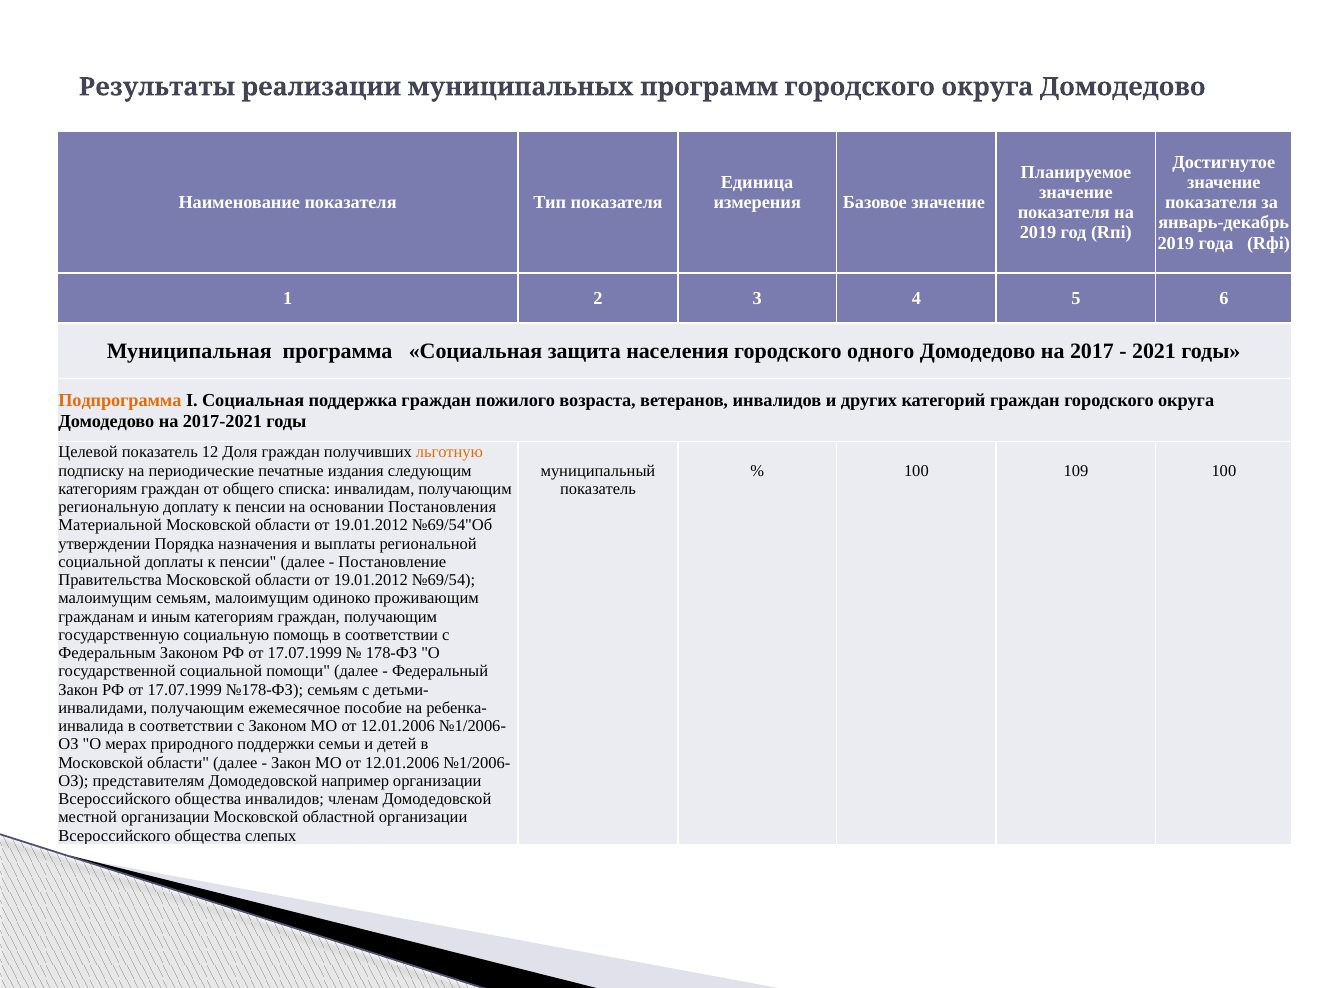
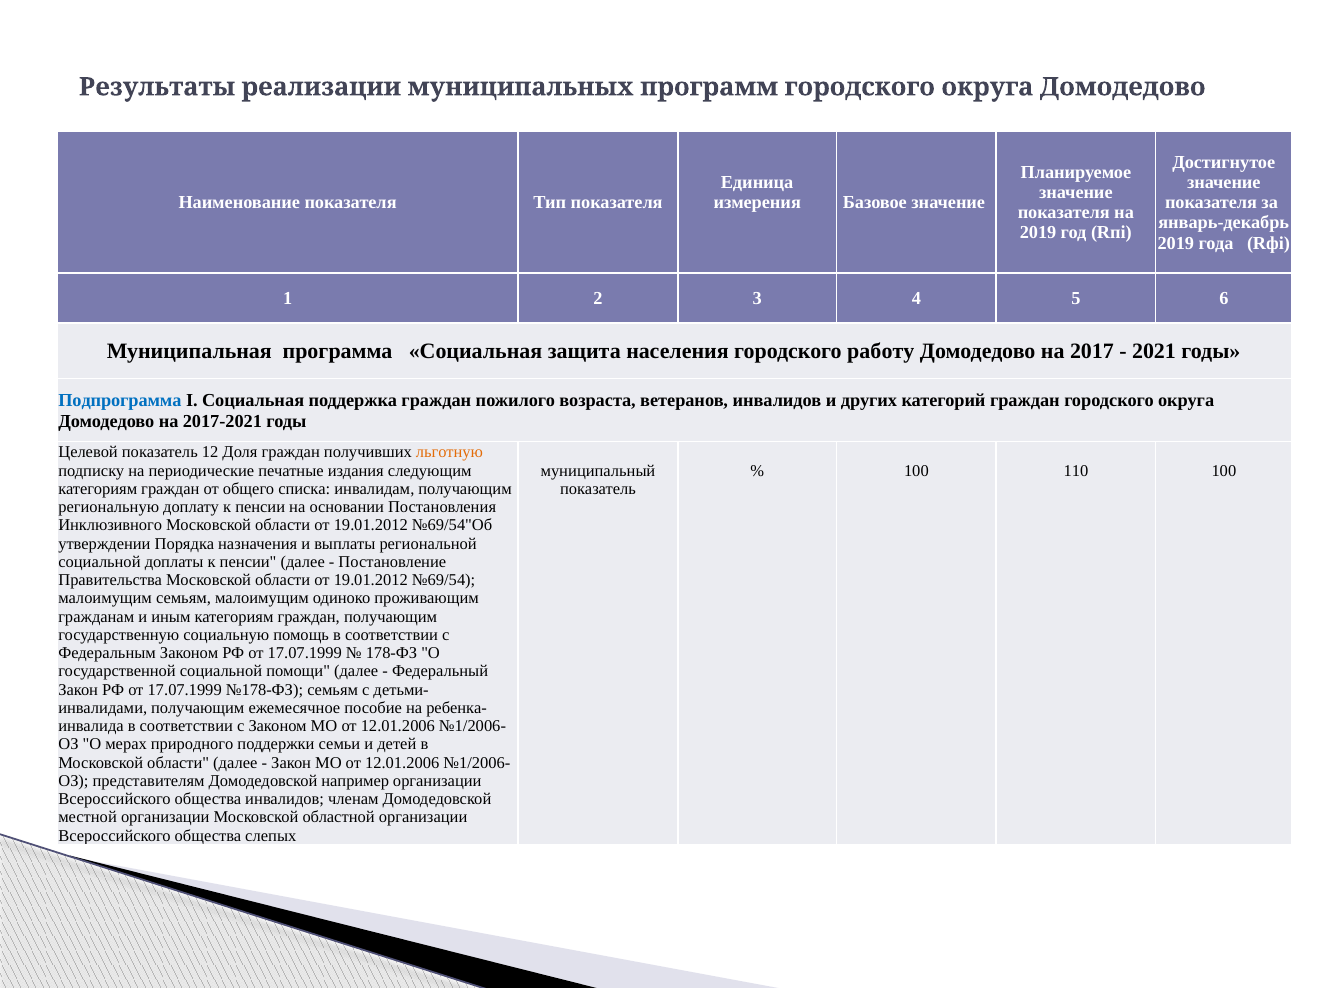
одного: одного -> работу (881, 352)
Подпрограмма colour: orange -> blue (120, 401)
109: 109 -> 110 (1076, 471)
Материальной: Материальной -> Инклюзивного (110, 526)
